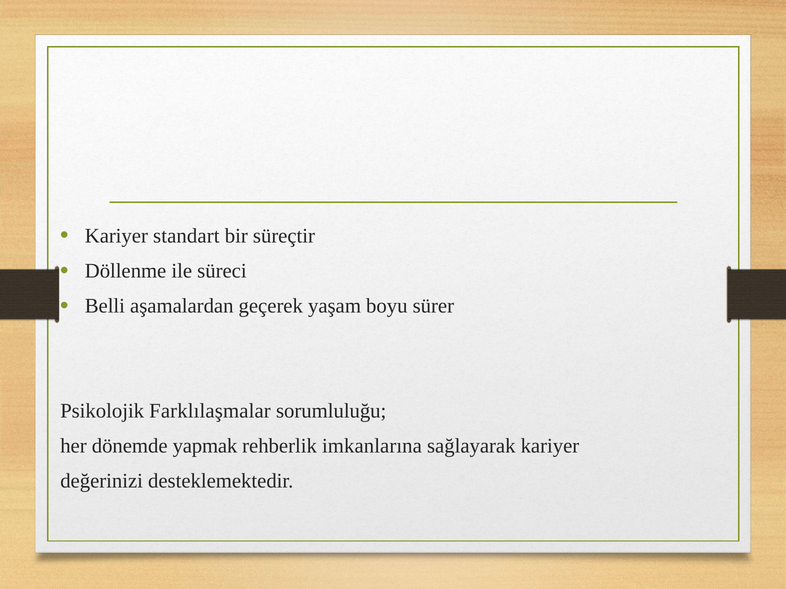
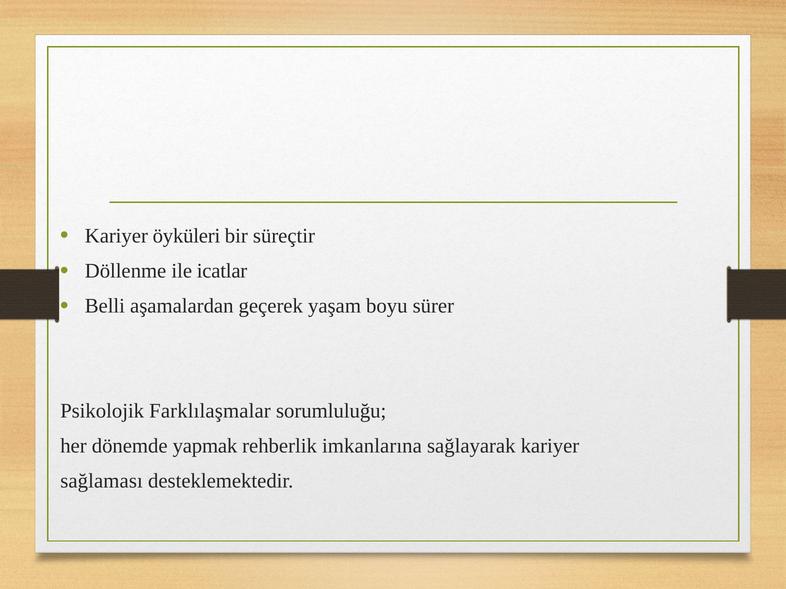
standart: standart -> öyküleri (186, 236)
süreci: süreci -> icatlar (222, 271)
değerinizi: değerinizi -> sağlaması (102, 482)
